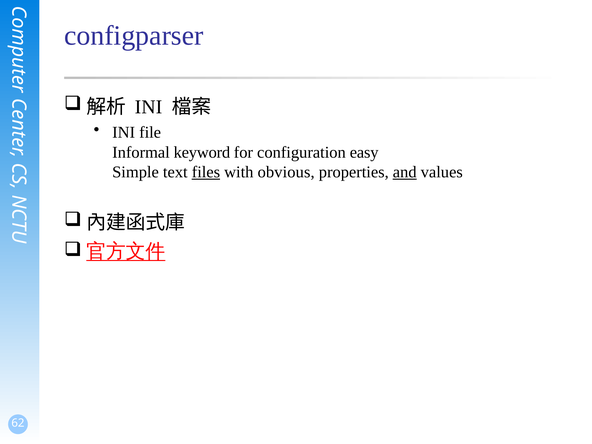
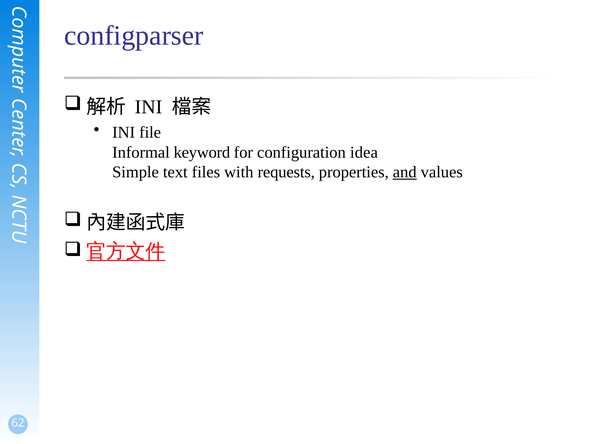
easy: easy -> idea (364, 152)
files underline: present -> none (206, 172)
obvious: obvious -> requests (286, 172)
